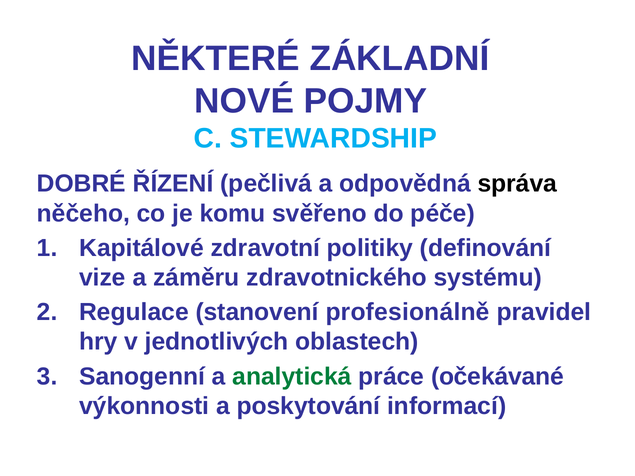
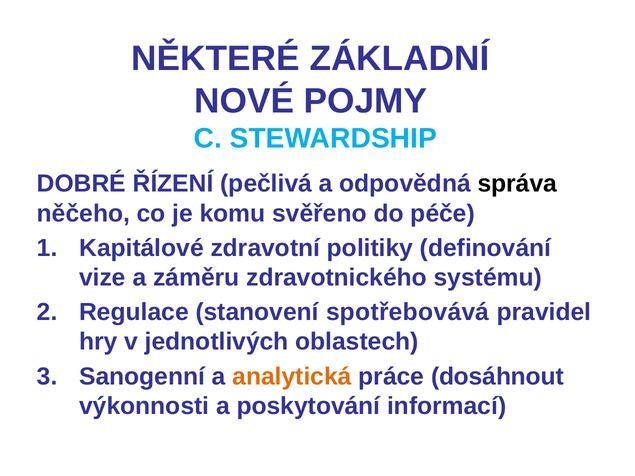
profesionálně: profesionálně -> spotřebovává (408, 312)
analytická colour: green -> orange (292, 377)
očekávané: očekávané -> dosáhnout (497, 377)
